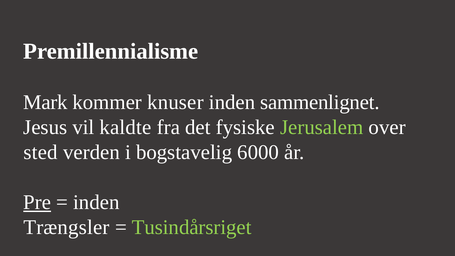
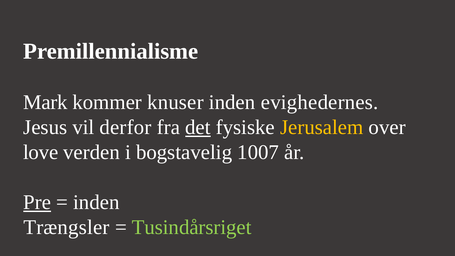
sammenlignet: sammenlignet -> evighedernes (320, 102)
kaldte: kaldte -> derfor (126, 127)
det underline: none -> present (198, 127)
Jerusalem colour: light green -> yellow (322, 127)
sted: sted -> love (41, 152)
6000: 6000 -> 1007 (258, 152)
